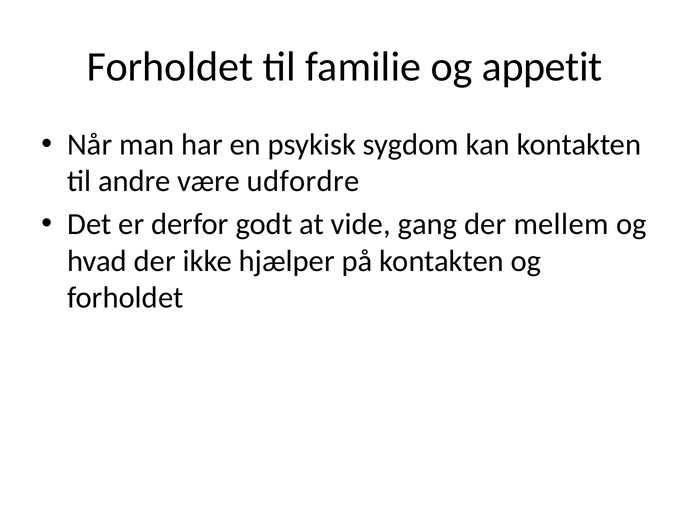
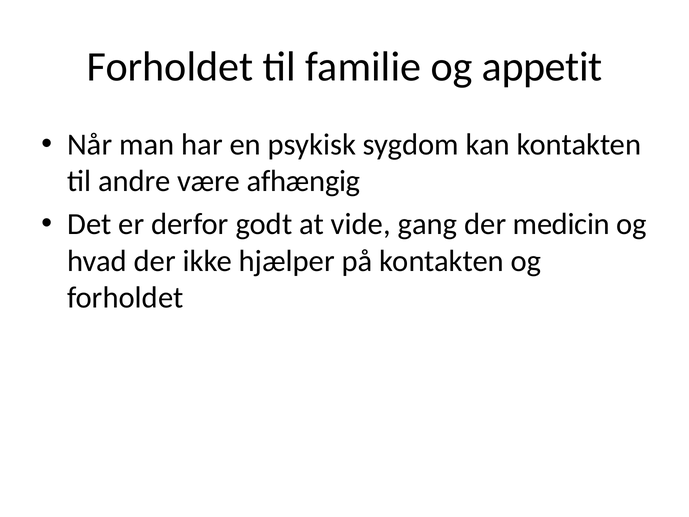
udfordre: udfordre -> afhængig (303, 181)
mellem: mellem -> medicin (561, 224)
